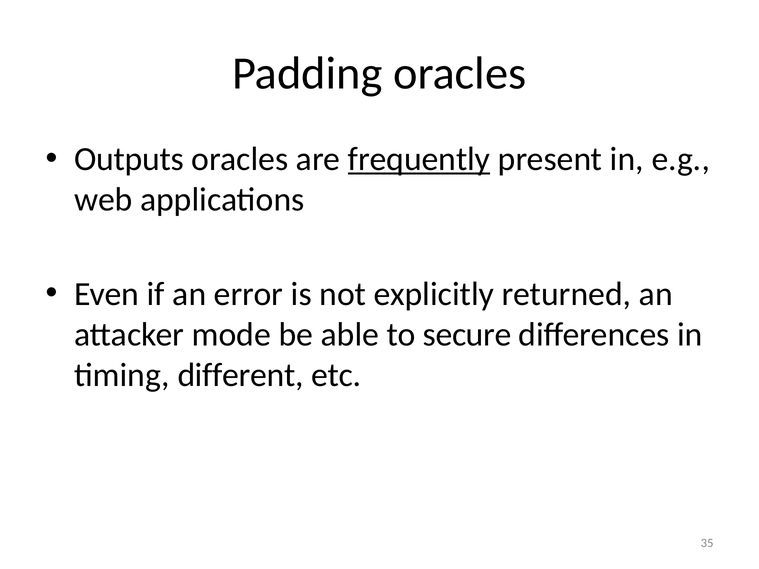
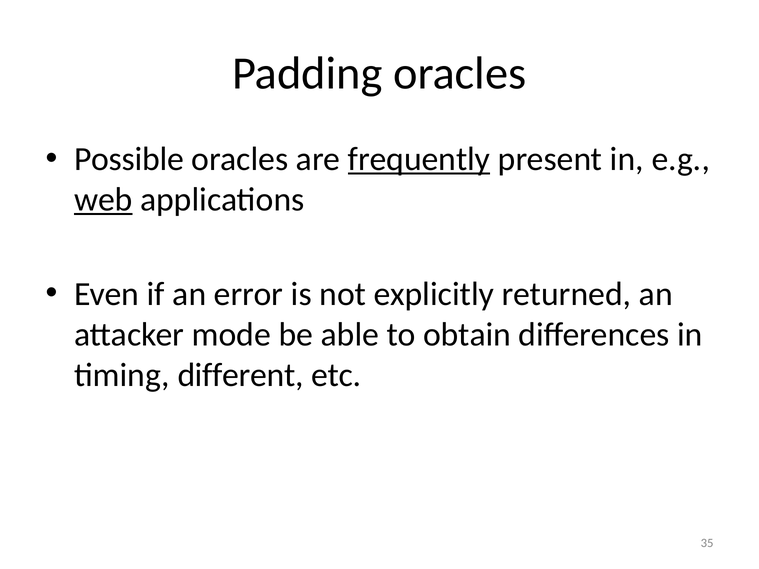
Outputs: Outputs -> Possible (129, 159)
web underline: none -> present (103, 200)
secure: secure -> obtain (467, 335)
